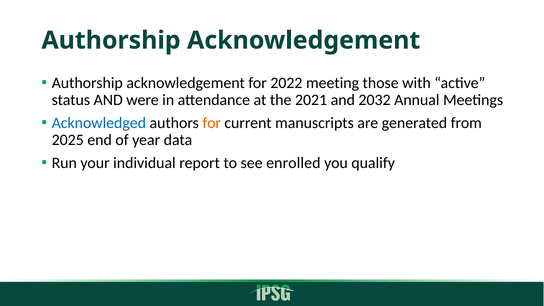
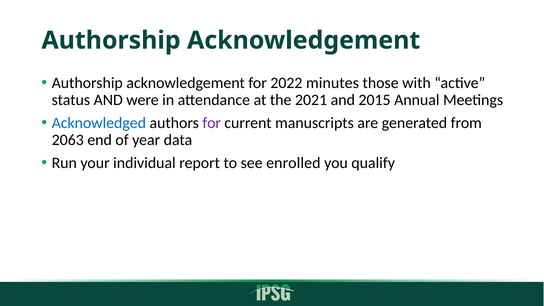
meeting: meeting -> minutes (332, 83)
2032: 2032 -> 2015 (375, 100)
for colour: orange -> purple (212, 123)
2025: 2025 -> 2063 (68, 140)
